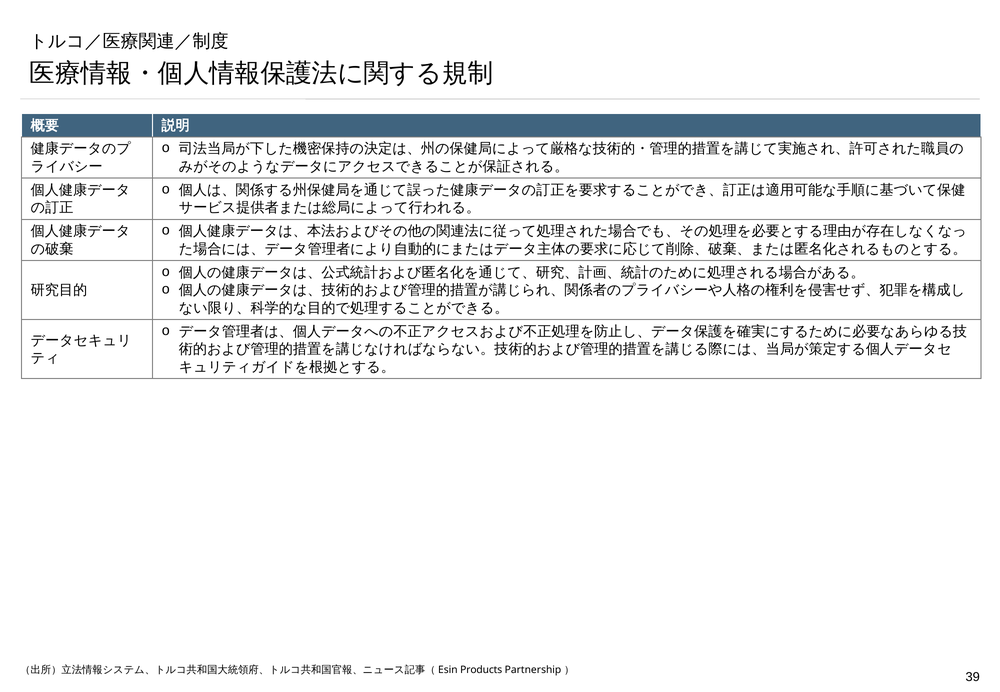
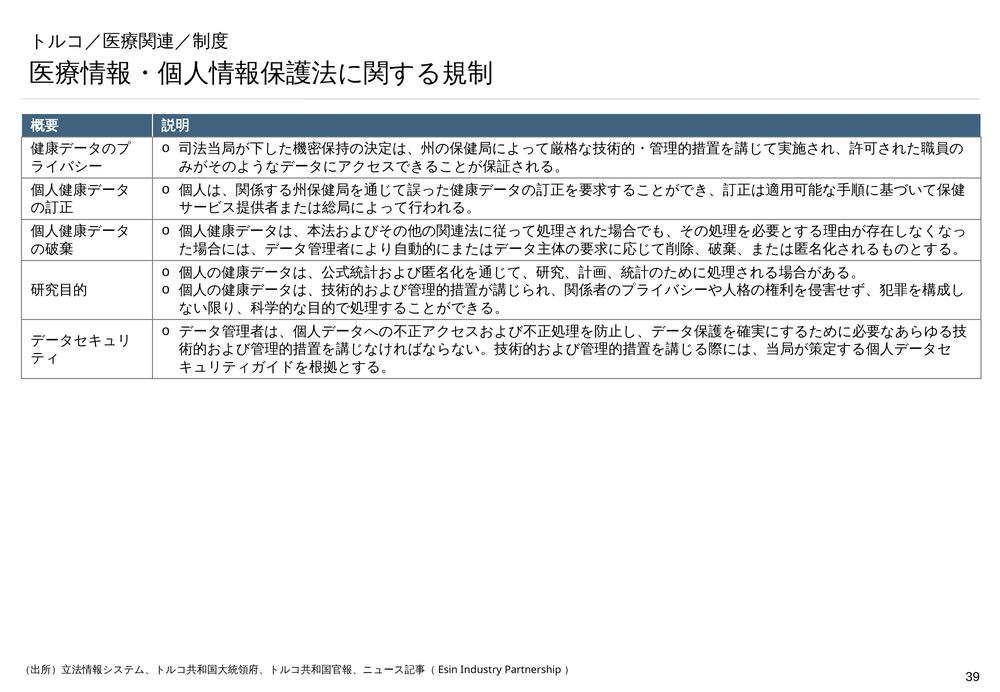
Products: Products -> Industry (481, 670)
